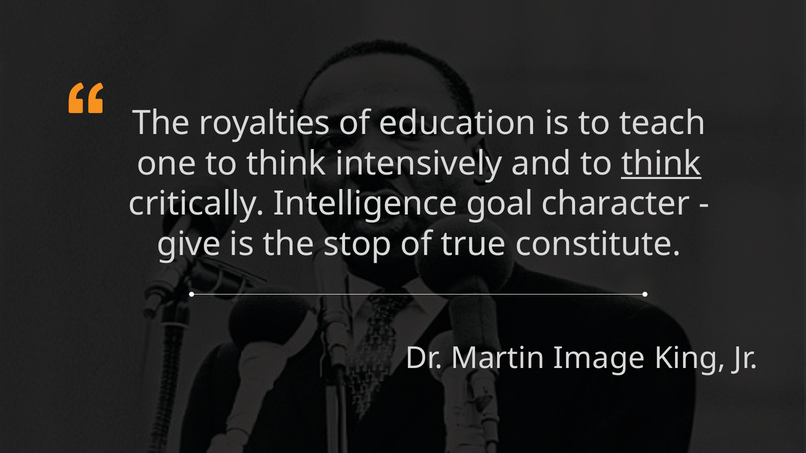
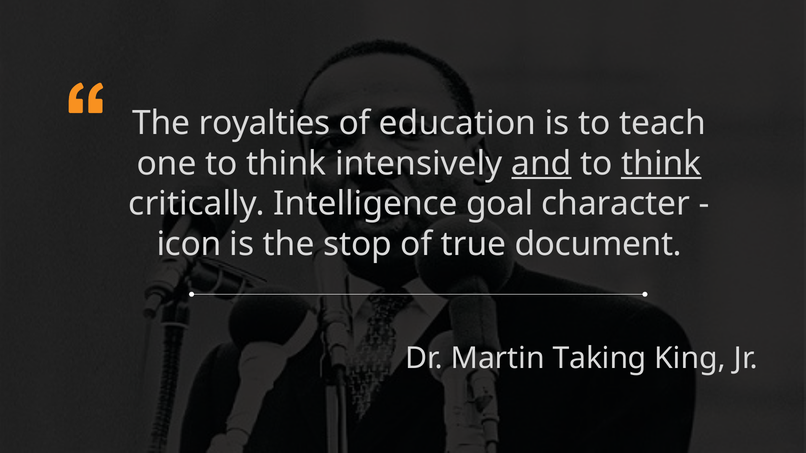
and underline: none -> present (541, 164)
give: give -> icon (189, 244)
constitute: constitute -> document (598, 244)
Image: Image -> Taking (600, 359)
